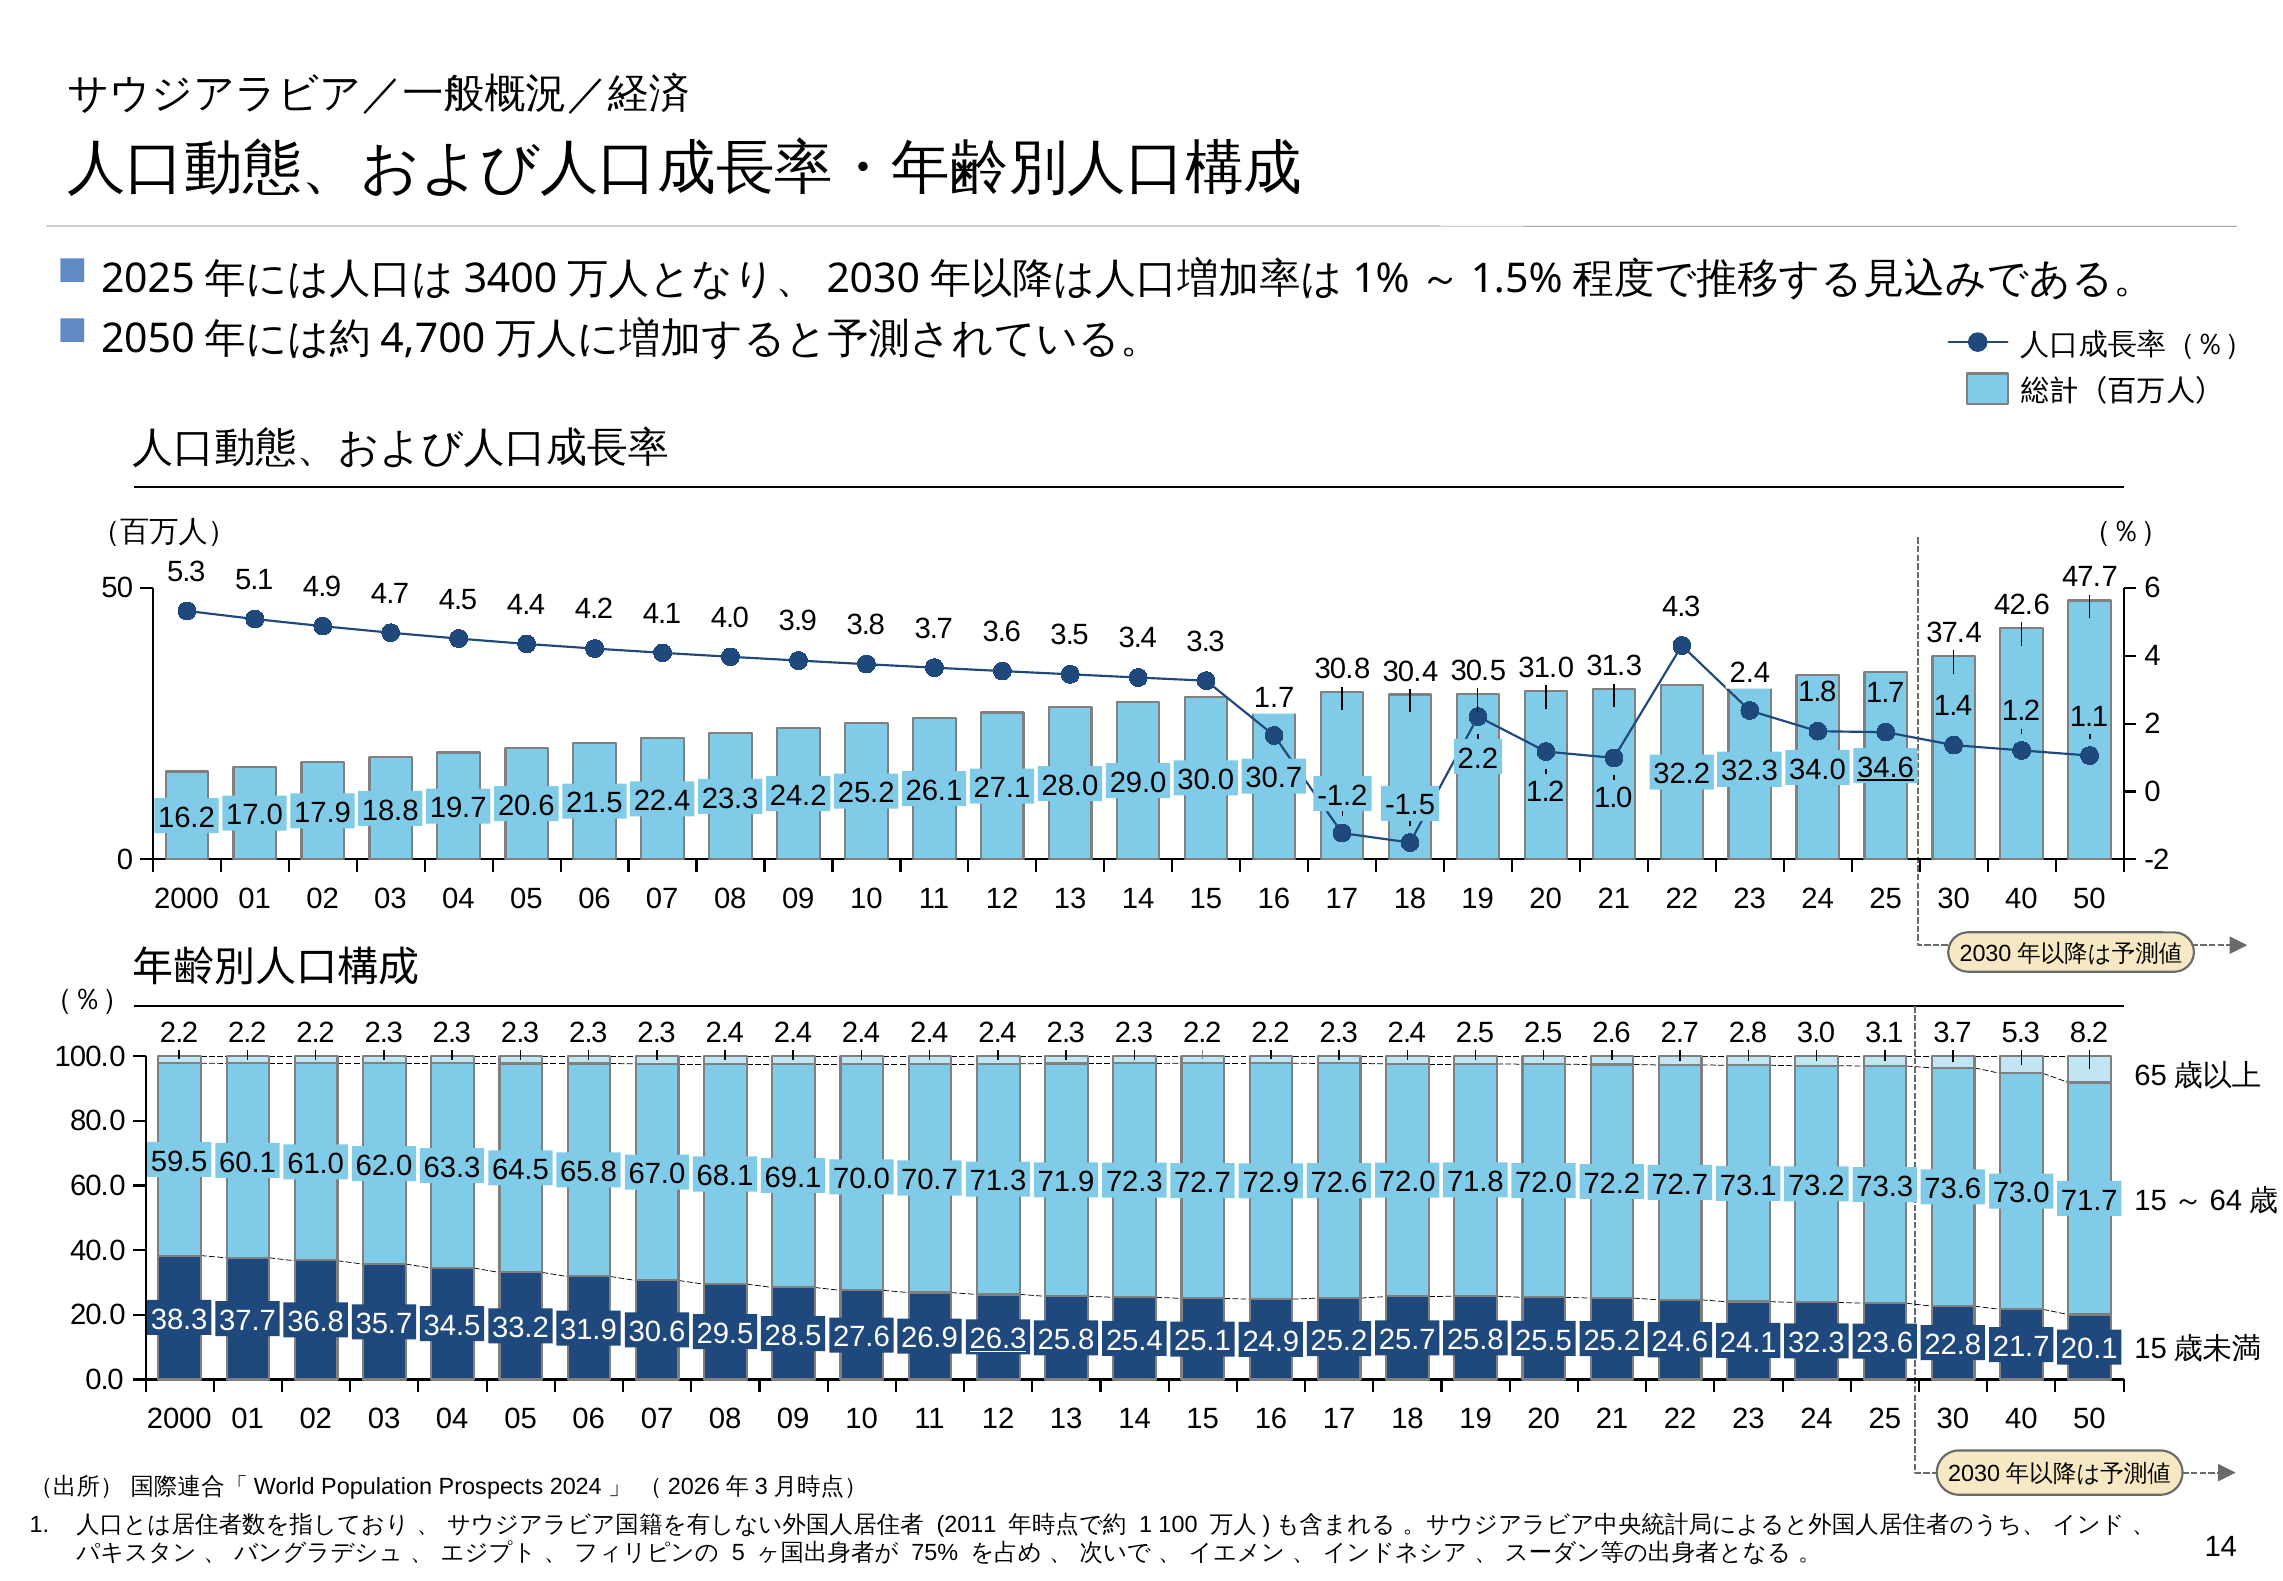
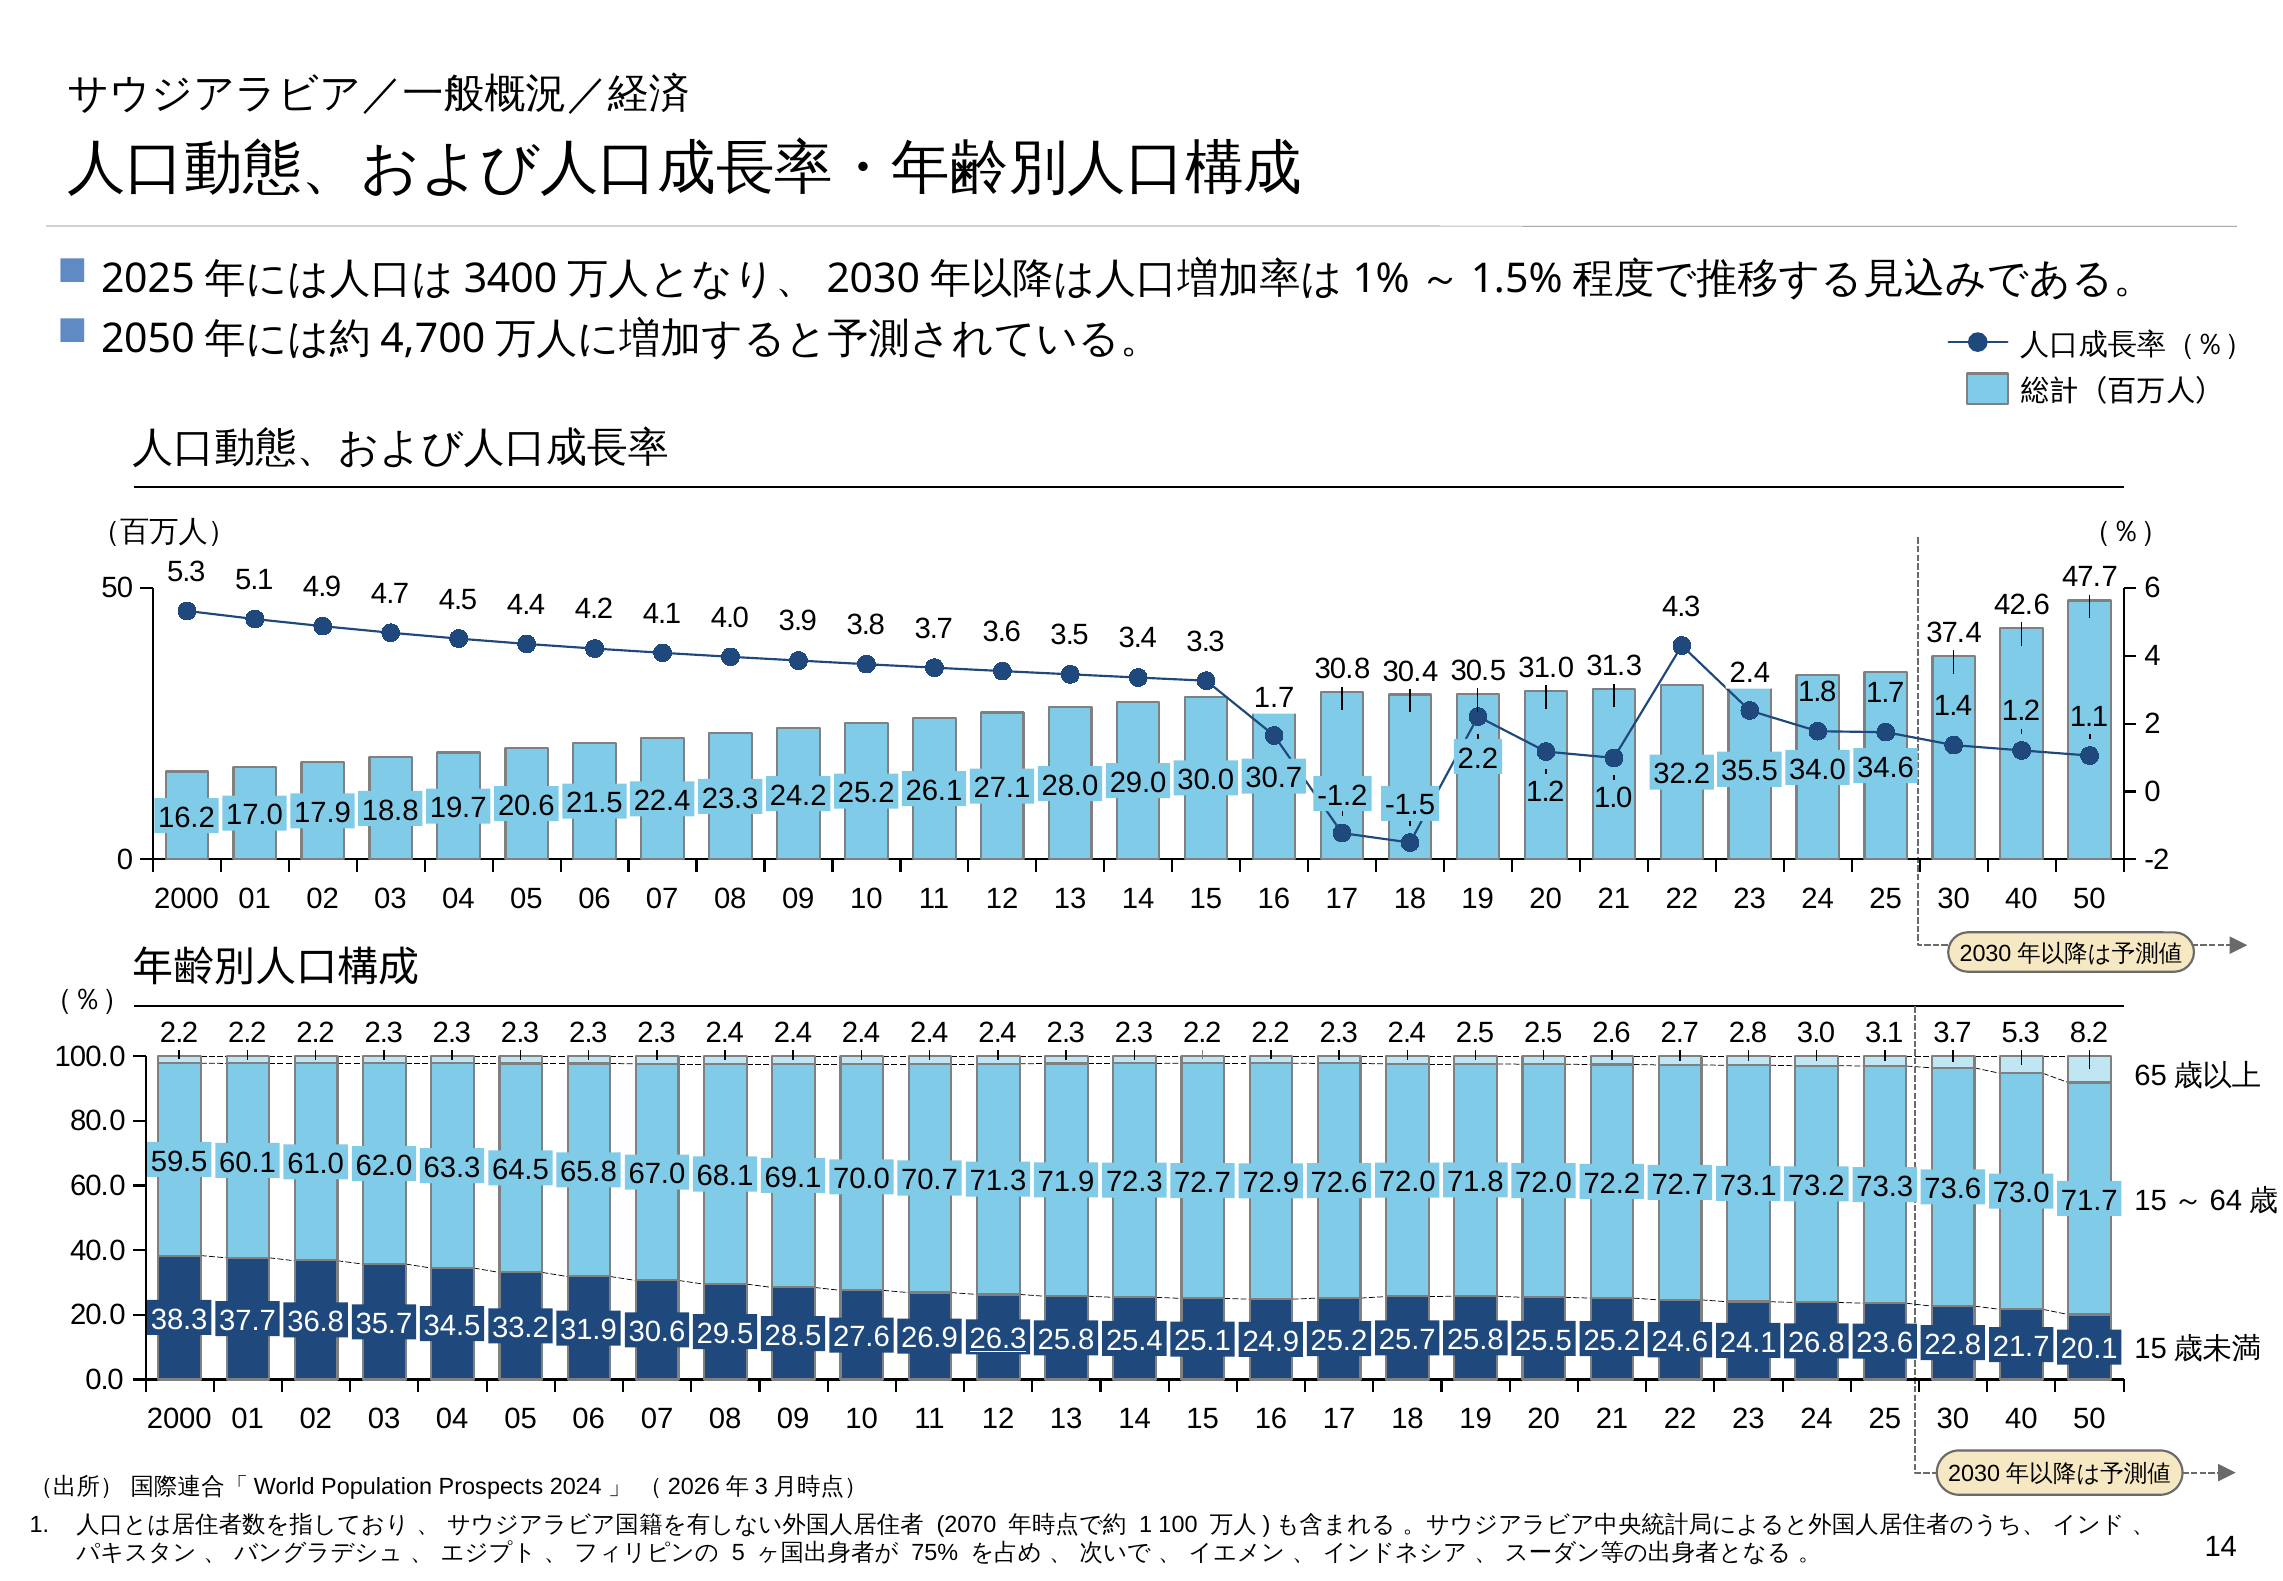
34.6 underline: present -> none (1886, 767)
32.3: 32.3 -> 35.5 (1749, 771)
32.3: 32.3 -> 26.8 (1816, 1343)
2011: 2011 -> 2070 (967, 1524)
